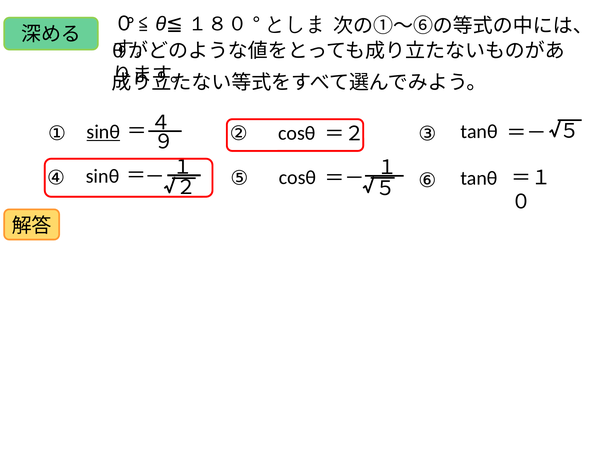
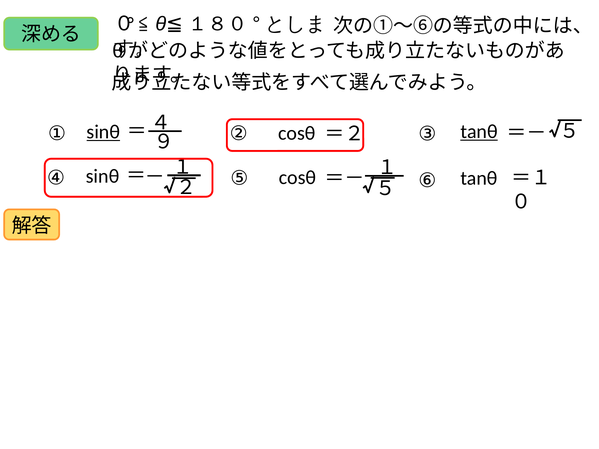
tanθ underline: none -> present (479, 132)
